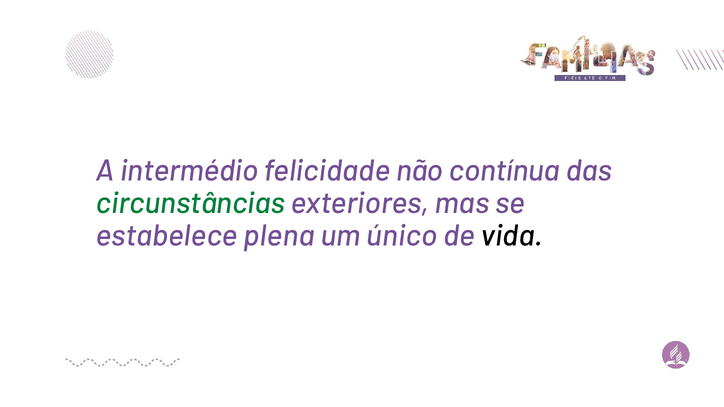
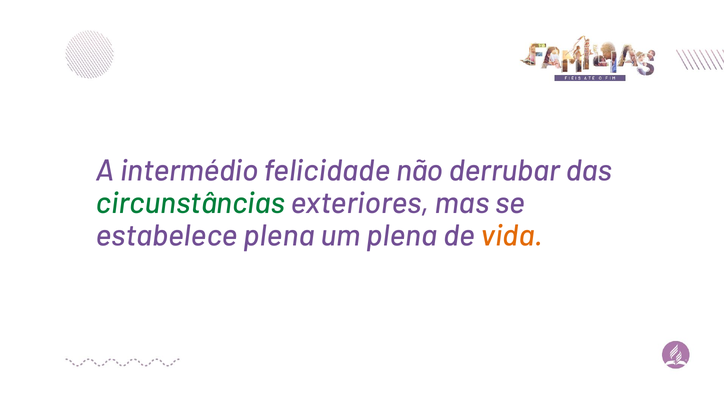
contínua: contínua -> derrubar (504, 171)
um único: único -> plena (402, 236)
vida colour: black -> orange (512, 236)
